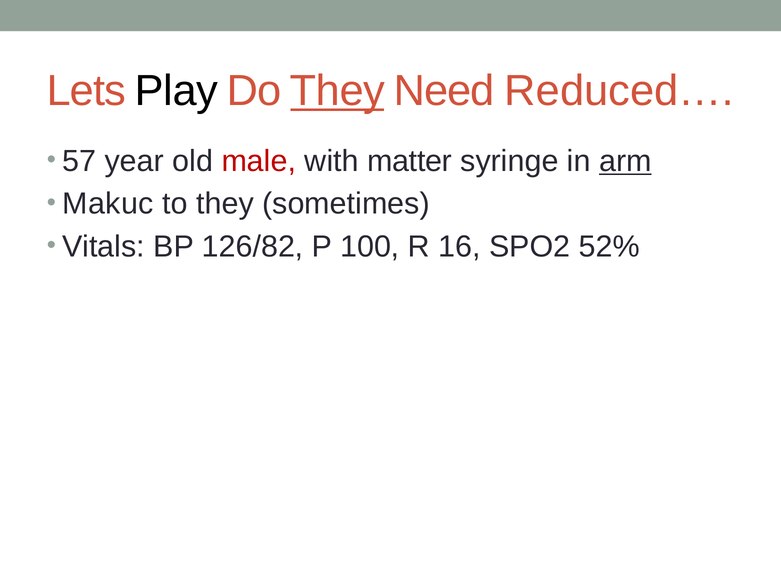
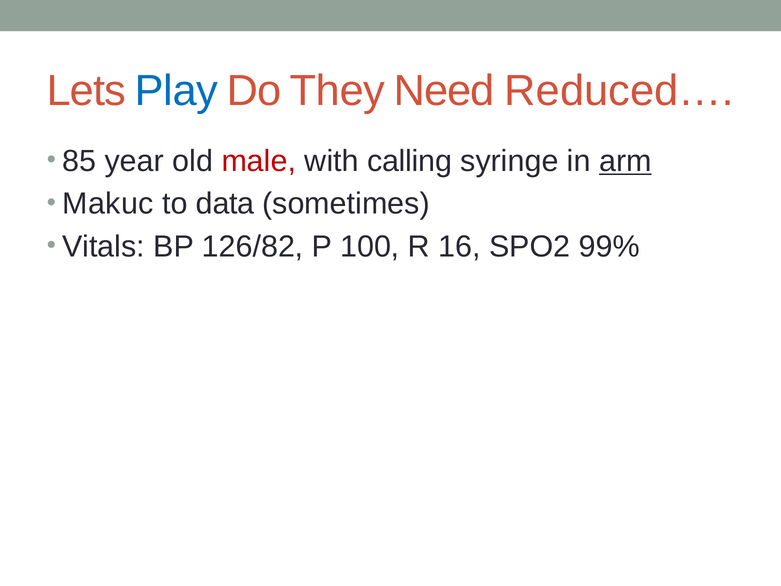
Play colour: black -> blue (177, 91)
They underline: present -> none (337, 91)
57: 57 -> 85 (79, 161)
matter: matter -> calling (410, 161)
to they: they -> data (225, 204)
52%: 52% -> 99% (609, 246)
